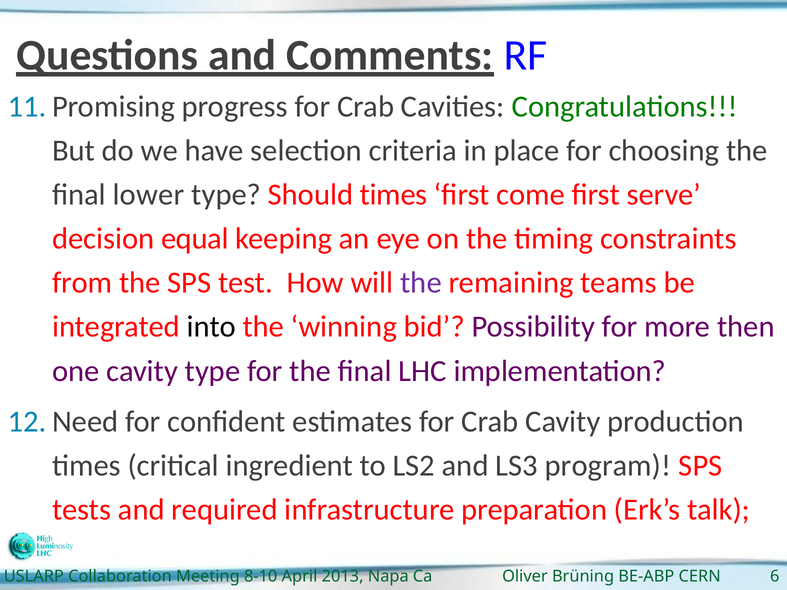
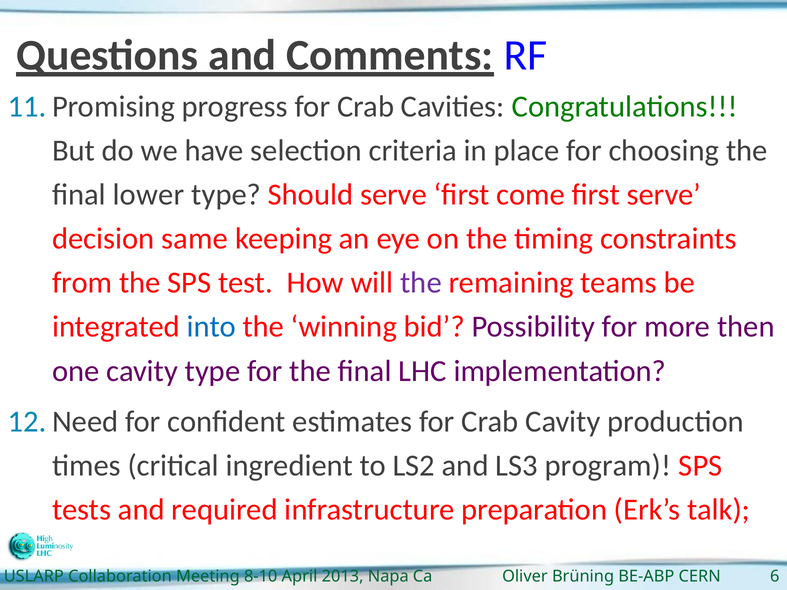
Should times: times -> serve (393, 195)
equal: equal -> same (195, 239)
into colour: black -> blue (211, 327)
